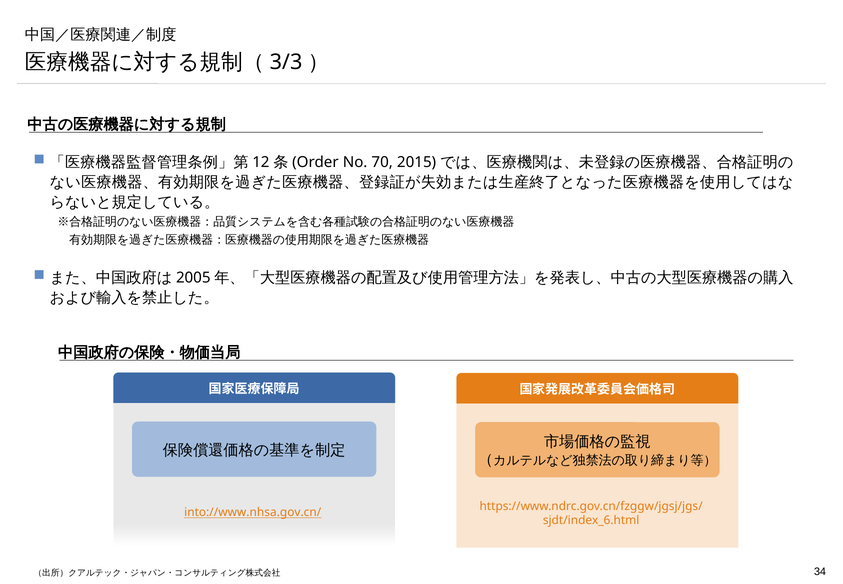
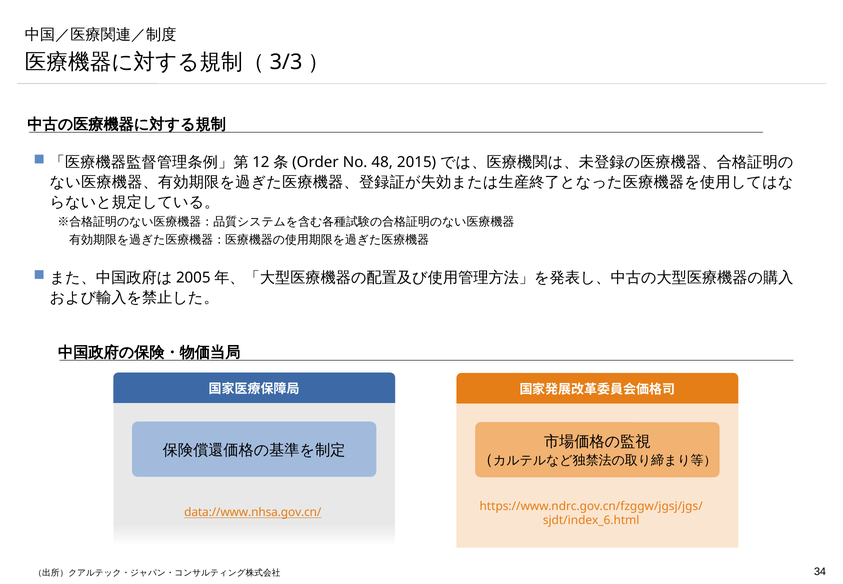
70: 70 -> 48 (382, 162)
into://www.nhsa.gov.cn/: into://www.nhsa.gov.cn/ -> data://www.nhsa.gov.cn/ (253, 512)
